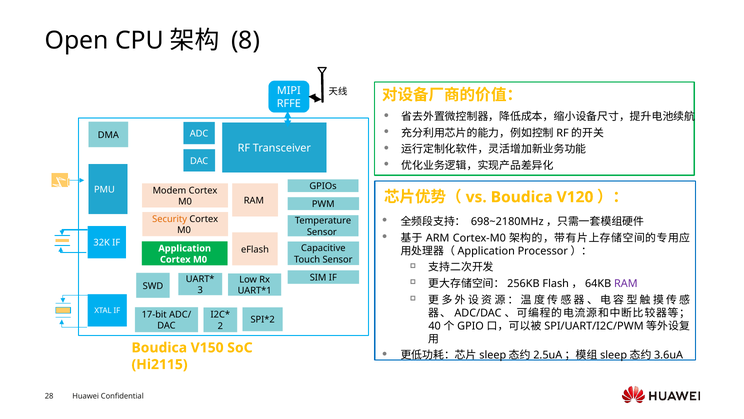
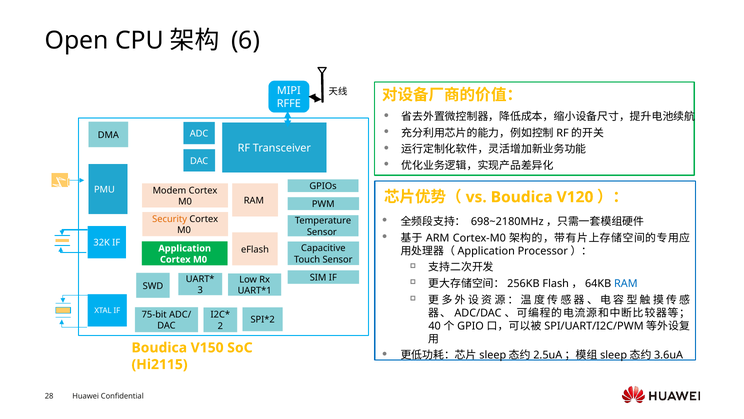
8: 8 -> 6 (246, 41)
RAM colour: purple -> blue (626, 283)
17-bit: 17-bit -> 75-bit (154, 314)
